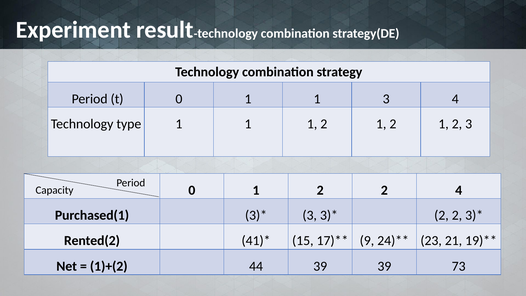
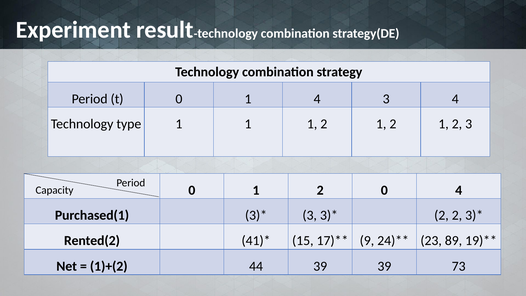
0 1 1: 1 -> 4 (317, 99)
1 2 2: 2 -> 0 (384, 190)
21: 21 -> 89 (454, 241)
